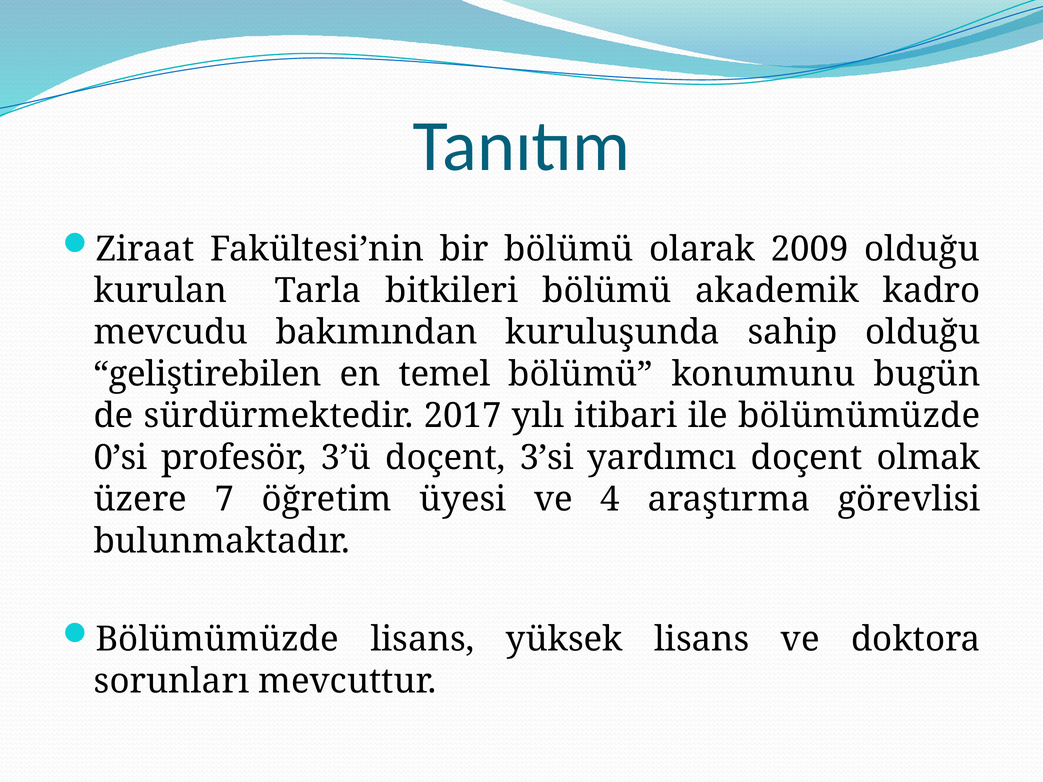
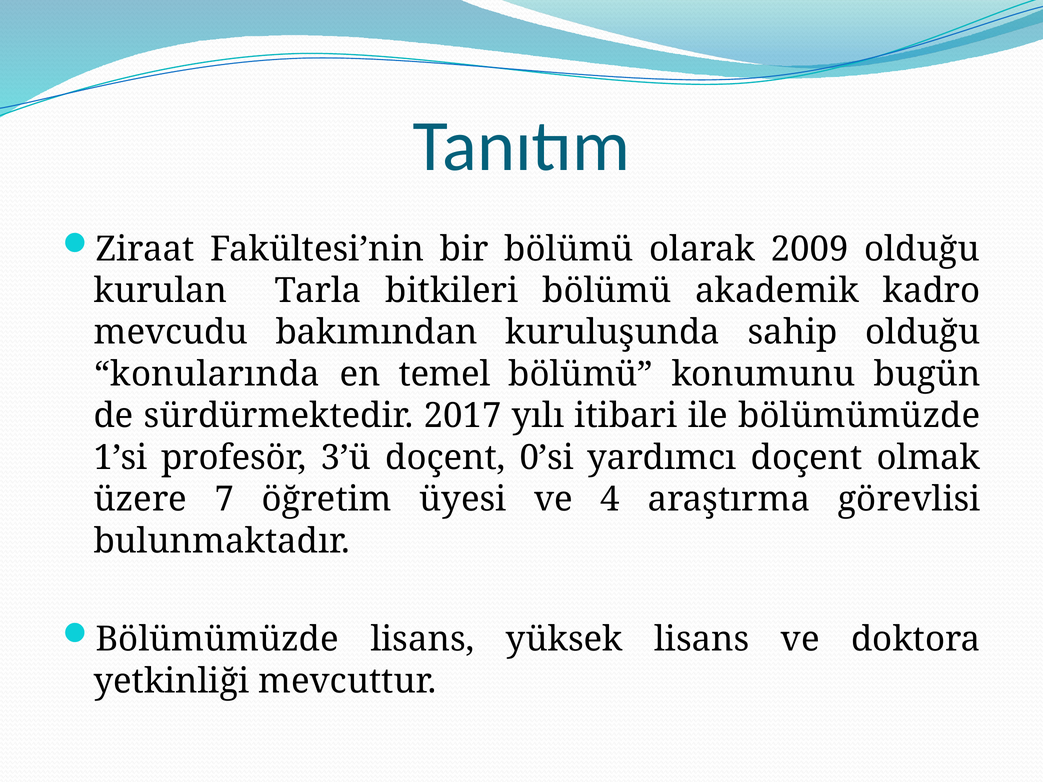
geliştirebilen: geliştirebilen -> konularında (207, 374)
0’si: 0’si -> 1’si (120, 458)
3’si: 3’si -> 0’si (547, 458)
sorunları: sorunları -> yetkinliği (172, 681)
